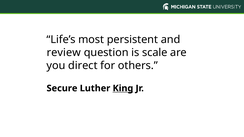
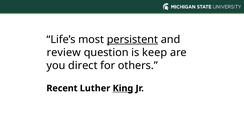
persistent underline: none -> present (132, 40)
scale: scale -> keep (155, 53)
Secure: Secure -> Recent (62, 88)
